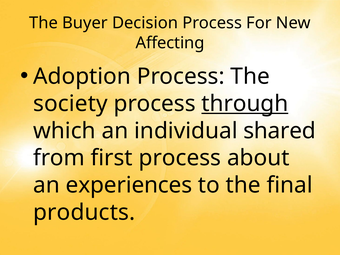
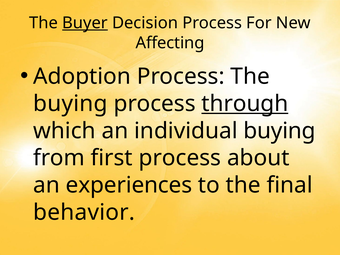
Buyer underline: none -> present (85, 23)
society: society -> buying (70, 104)
individual shared: shared -> buying (280, 131)
products: products -> behavior (84, 212)
